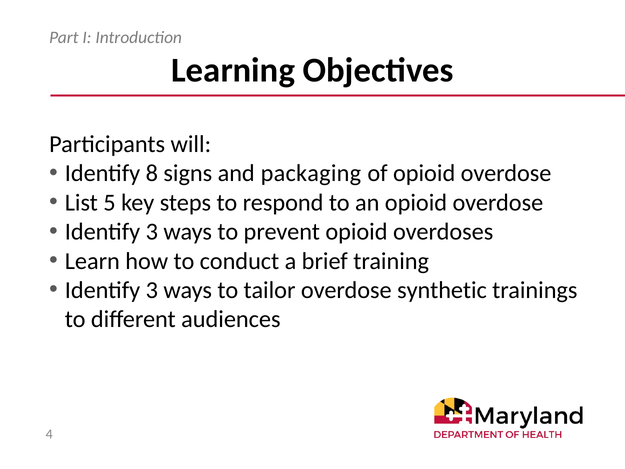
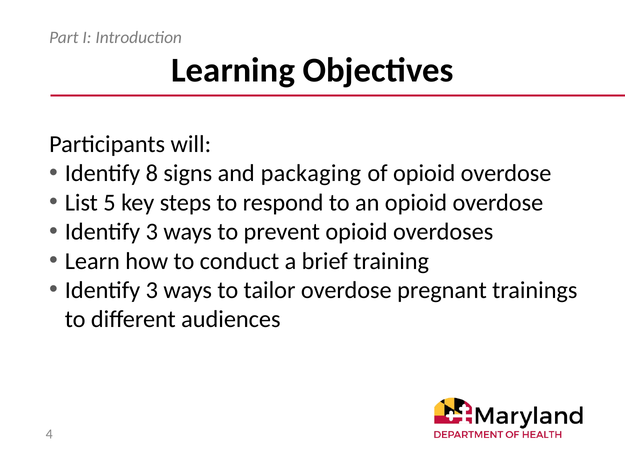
synthetic: synthetic -> pregnant (442, 290)
